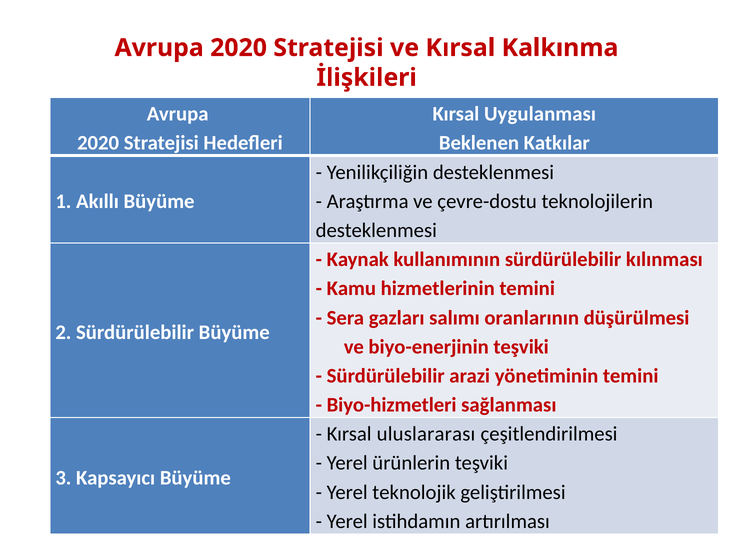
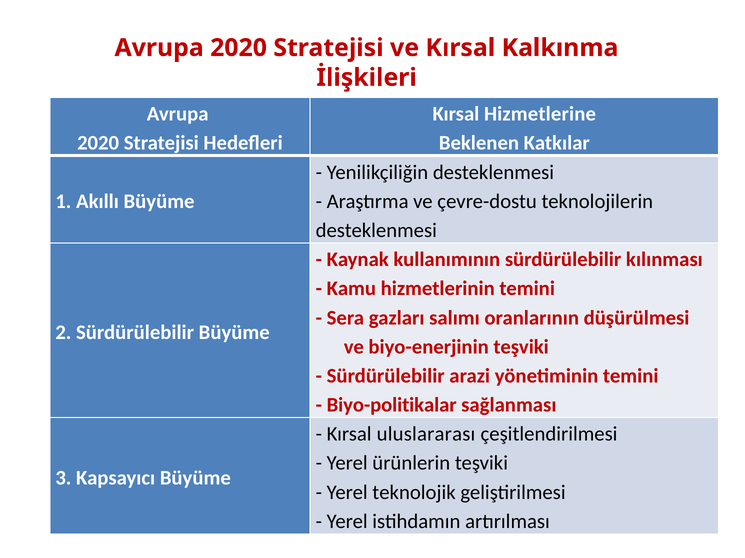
Uygulanması: Uygulanması -> Hizmetlerine (540, 114)
Biyo-hizmetleri: Biyo-hizmetleri -> Biyo-politikalar (392, 405)
